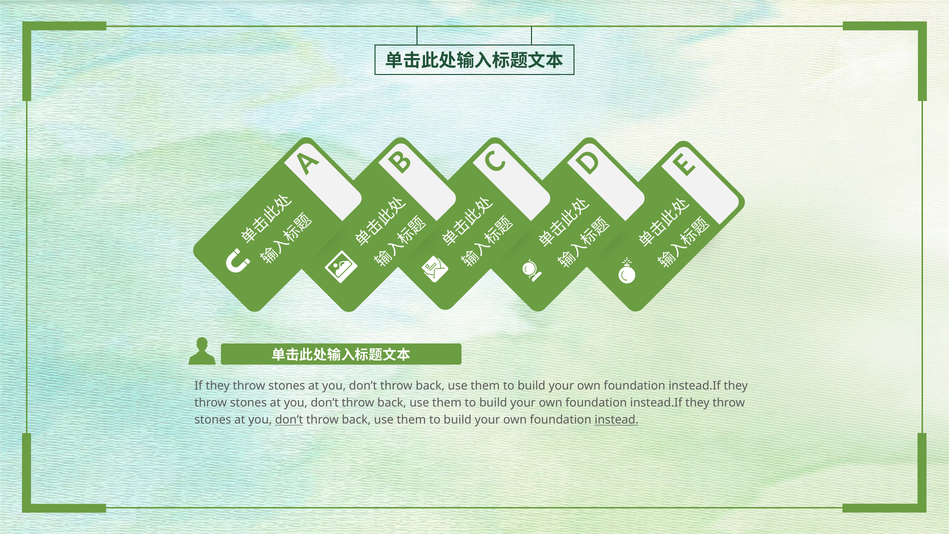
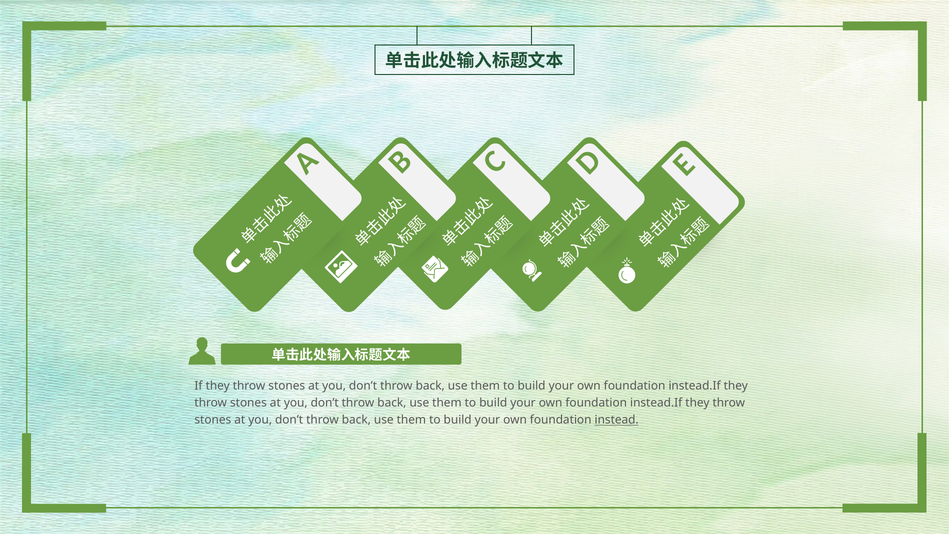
don’t underline: present -> none (289, 420)
